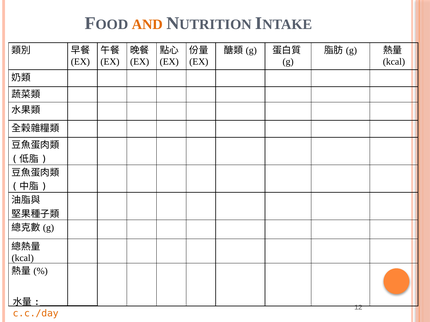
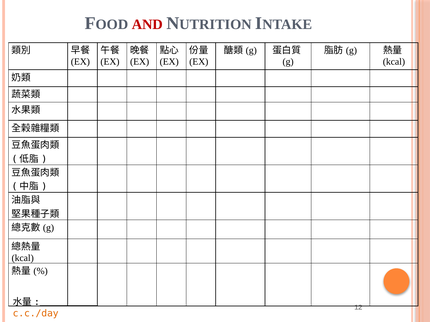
AND colour: orange -> red (147, 25)
